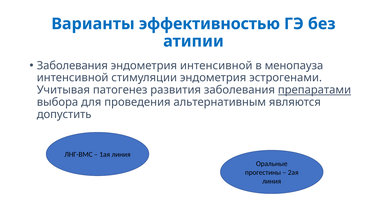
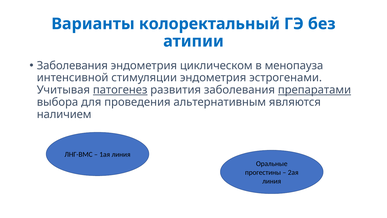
эффективностью: эффективностью -> колоректальный (209, 24)
эндометрия интенсивной: интенсивной -> циклическом (216, 65)
патогенез underline: none -> present (120, 90)
допустить: допустить -> наличием (64, 114)
